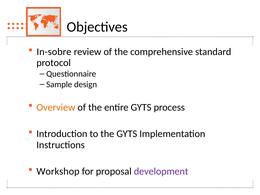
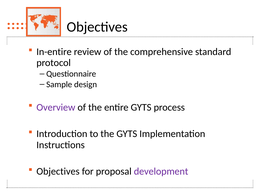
In-sobre: In-sobre -> In-entire (54, 52)
Overview colour: orange -> purple (56, 107)
Workshop: Workshop -> Objectives (58, 171)
